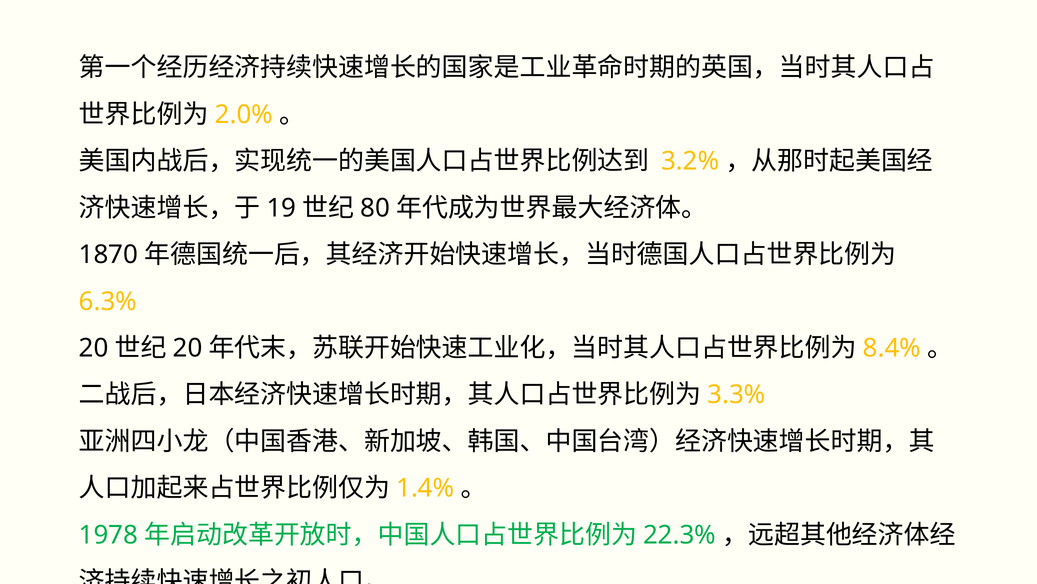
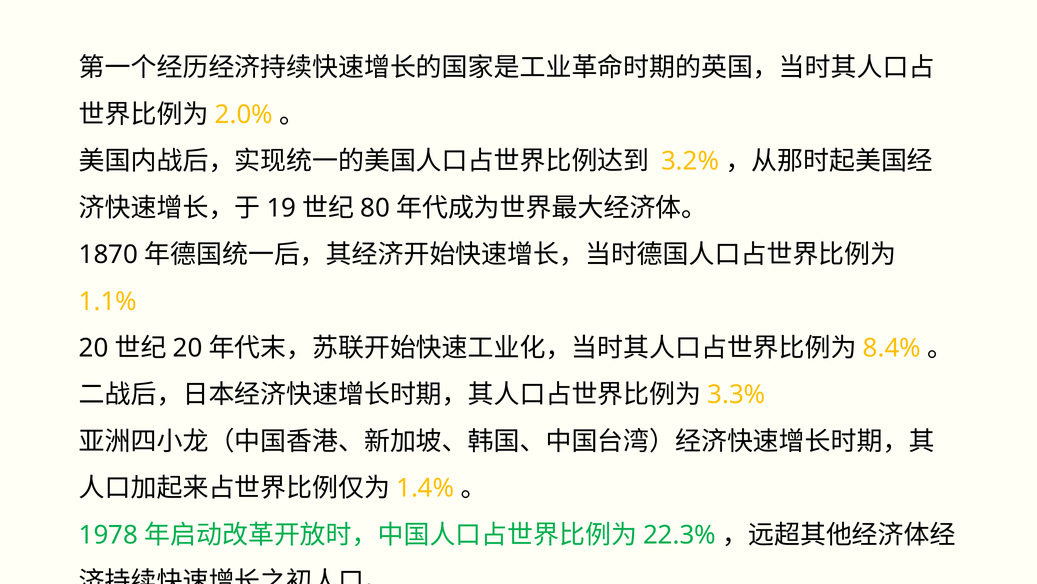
6.3%: 6.3% -> 1.1% (108, 301)
